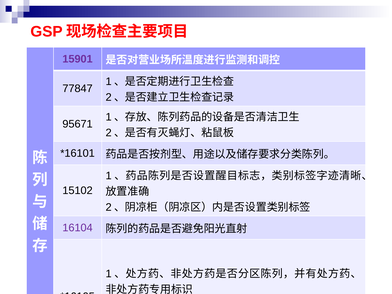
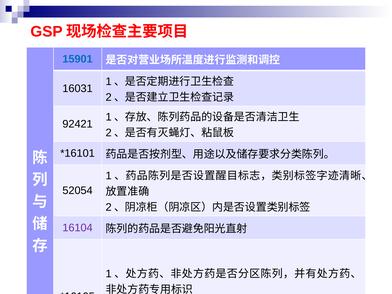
15901 colour: purple -> blue (78, 59)
77847: 77847 -> 16031 (78, 88)
95671: 95671 -> 92421 (78, 124)
15102: 15102 -> 52054 (78, 191)
